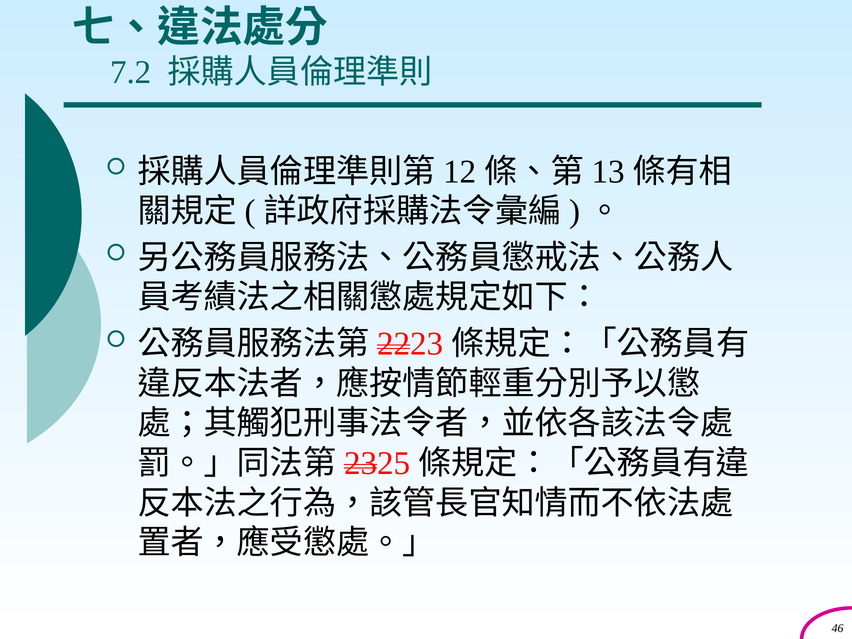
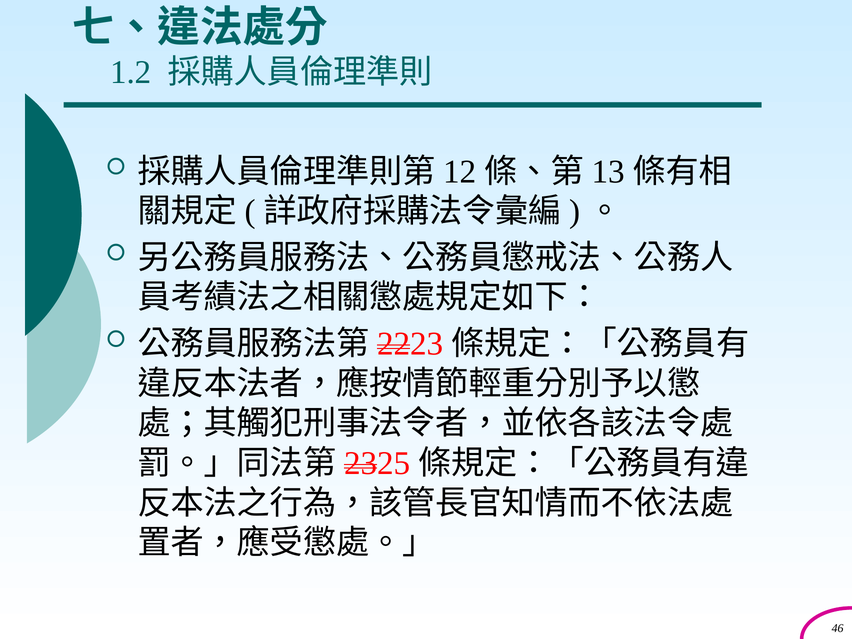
7.2: 7.2 -> 1.2 (131, 73)
